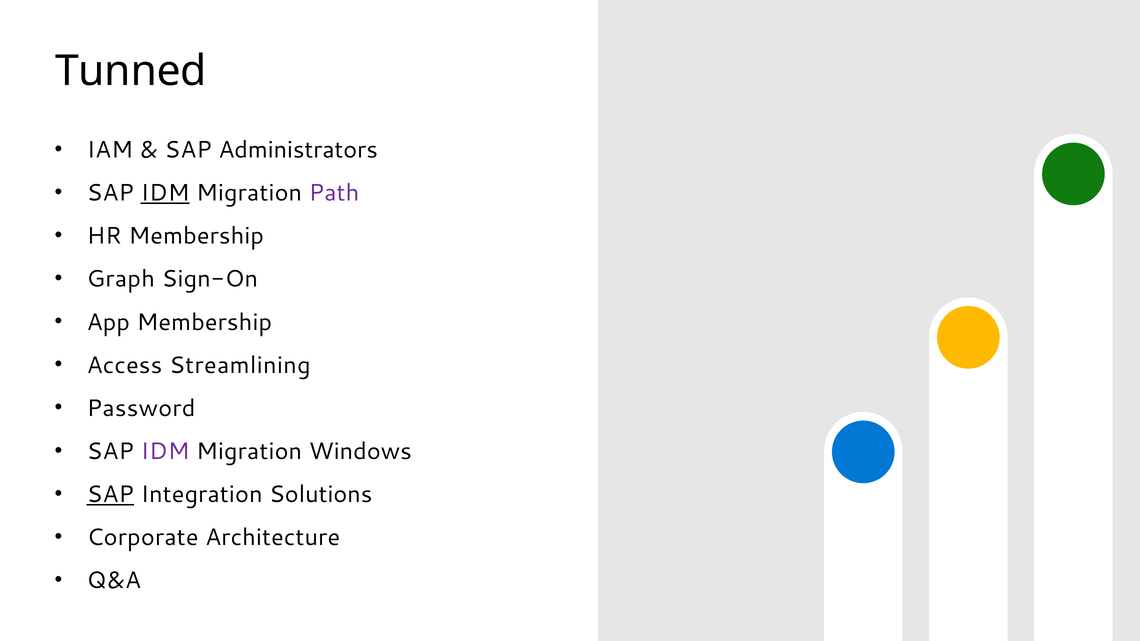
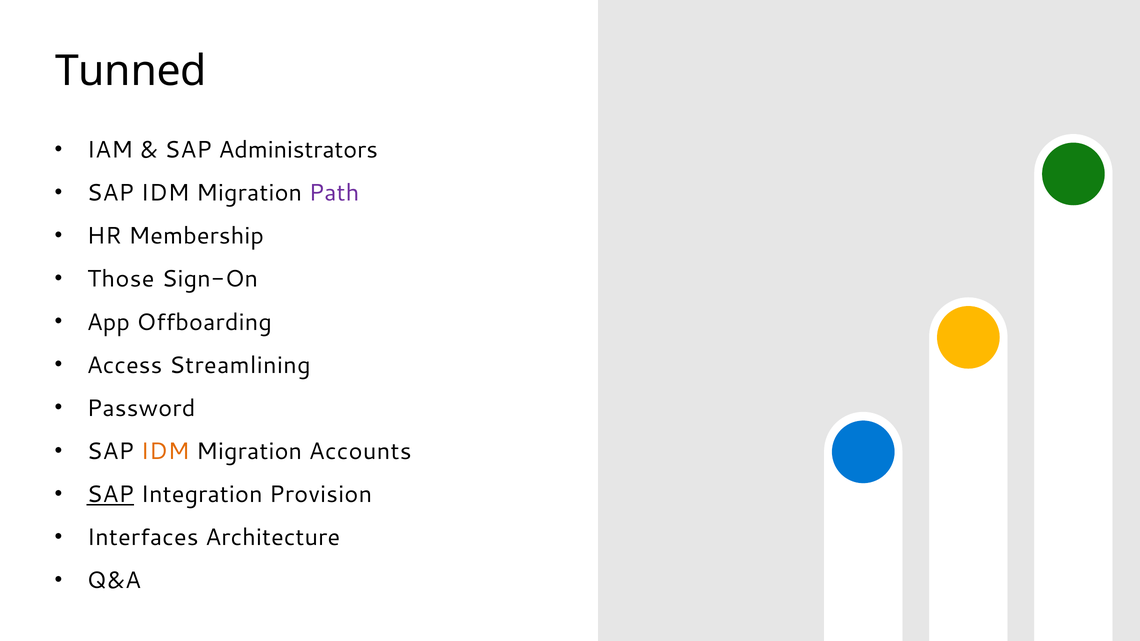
IDM underline: present -> none (165, 193)
Graph: Graph -> Those (121, 279)
App Membership: Membership -> Offboarding (204, 322)
IDM colour: purple -> orange (165, 451)
Windows: Windows -> Accounts (360, 451)
Solutions: Solutions -> Provision (321, 495)
Corporate: Corporate -> Interfaces (143, 538)
